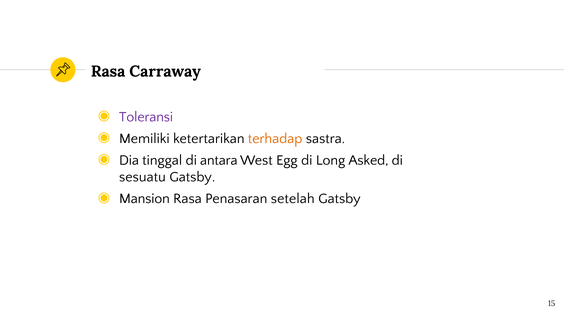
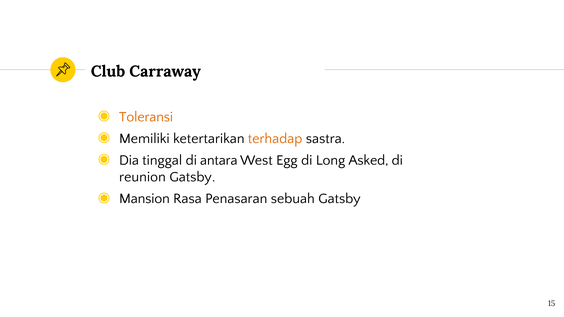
Rasa: Rasa -> Club (108, 71)
Toleransi colour: purple -> orange (146, 117)
sesuatu: sesuatu -> reunion (142, 177)
setelah: setelah -> sebuah (293, 199)
